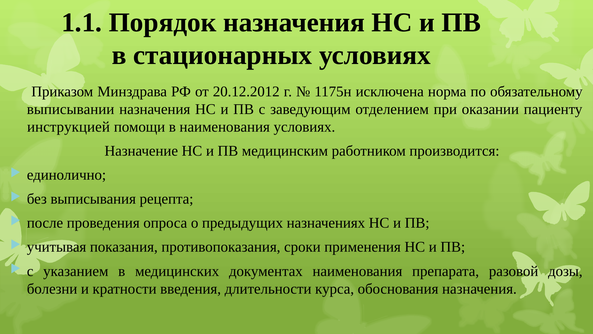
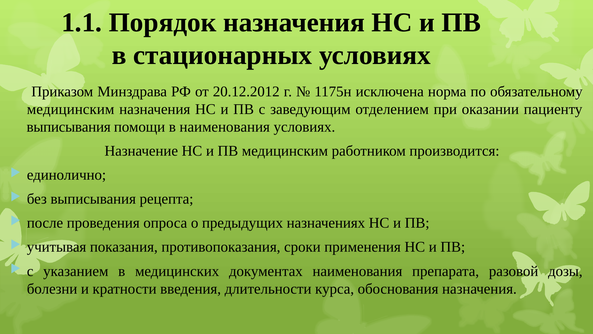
выписывании: выписывании -> медицинским (71, 109)
инструкцией: инструкцией -> выписывания (69, 127)
